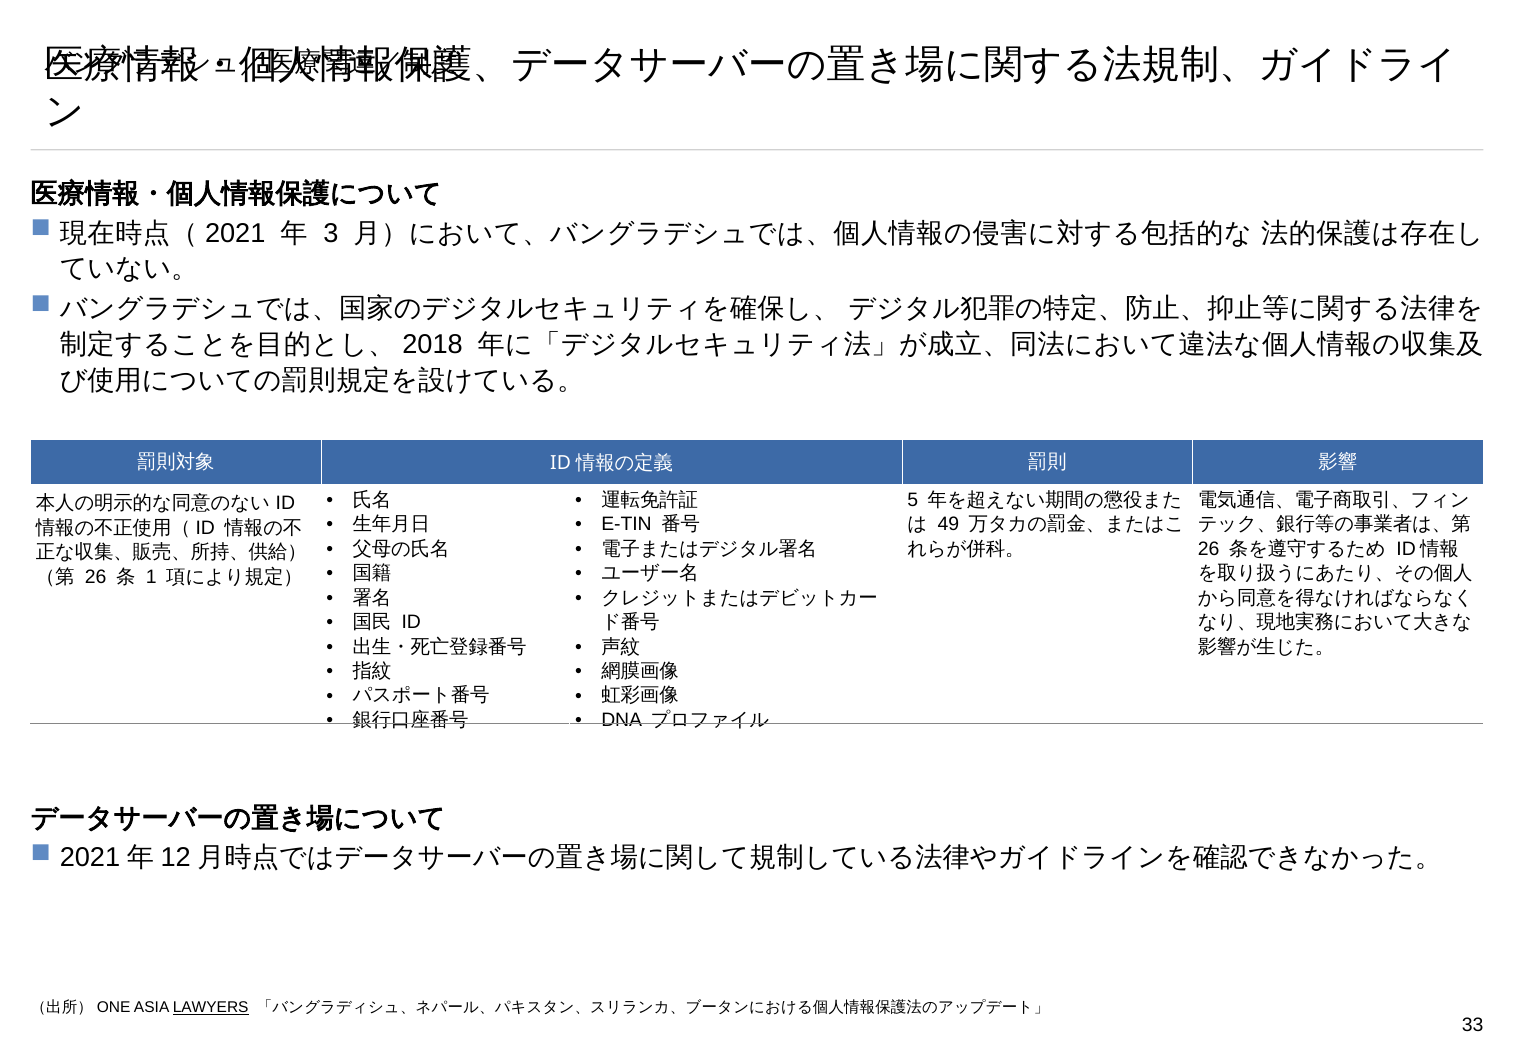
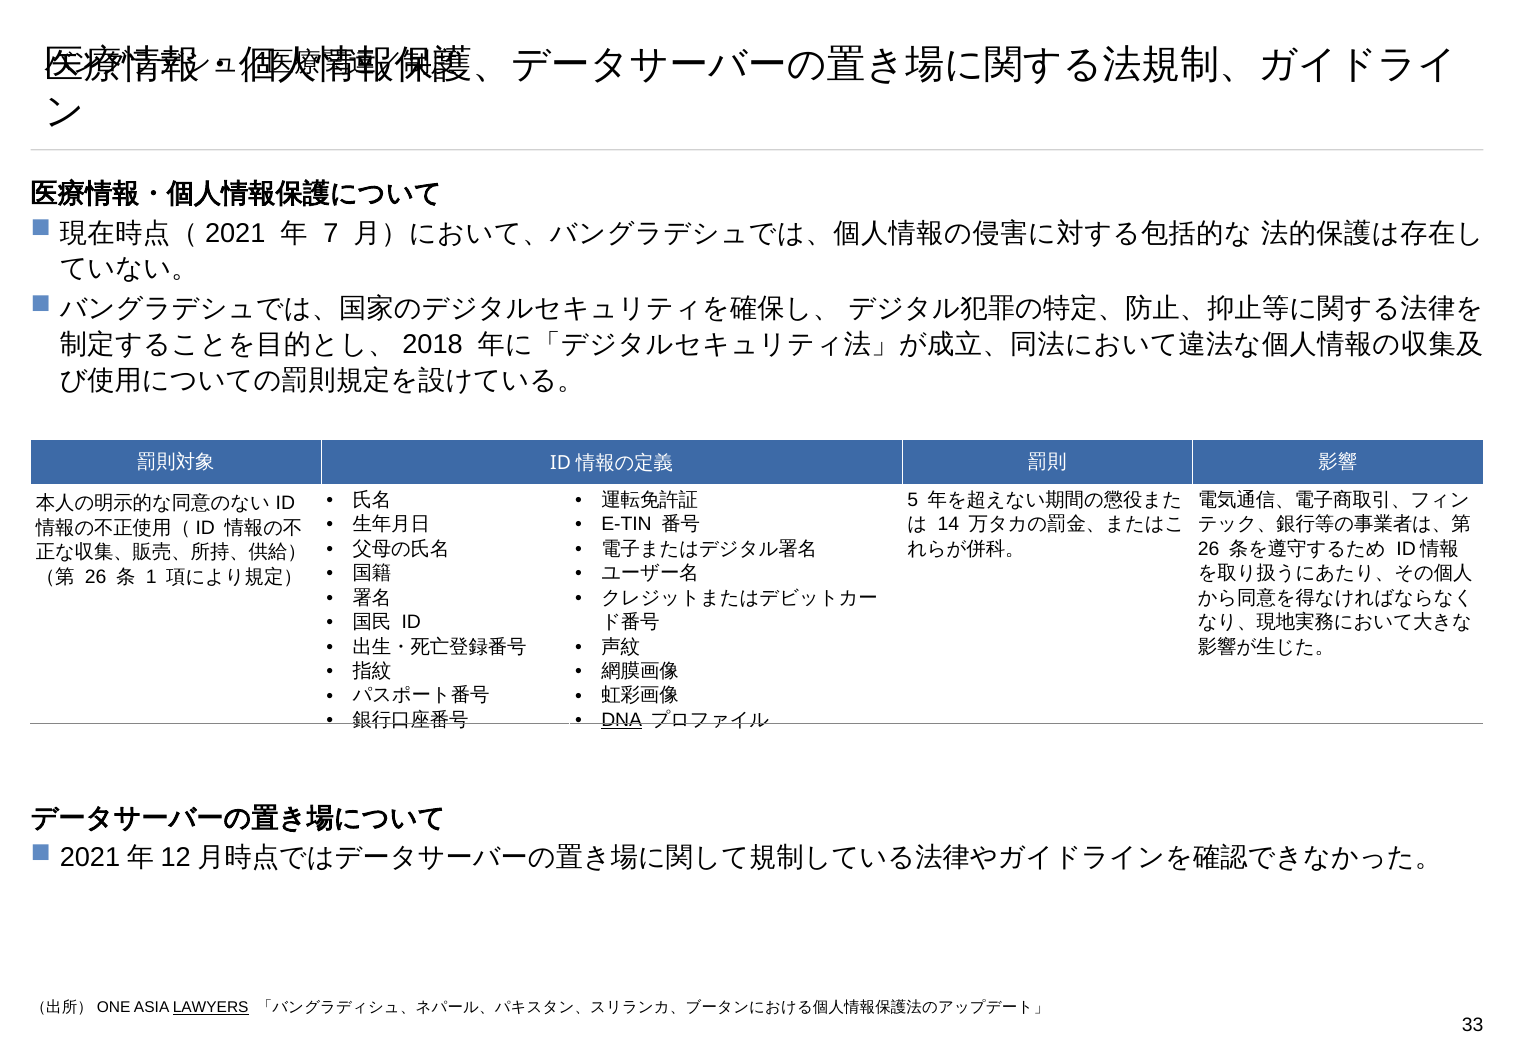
3: 3 -> 7 (331, 233)
49: 49 -> 14 (948, 524)
DNA underline: none -> present (622, 720)
